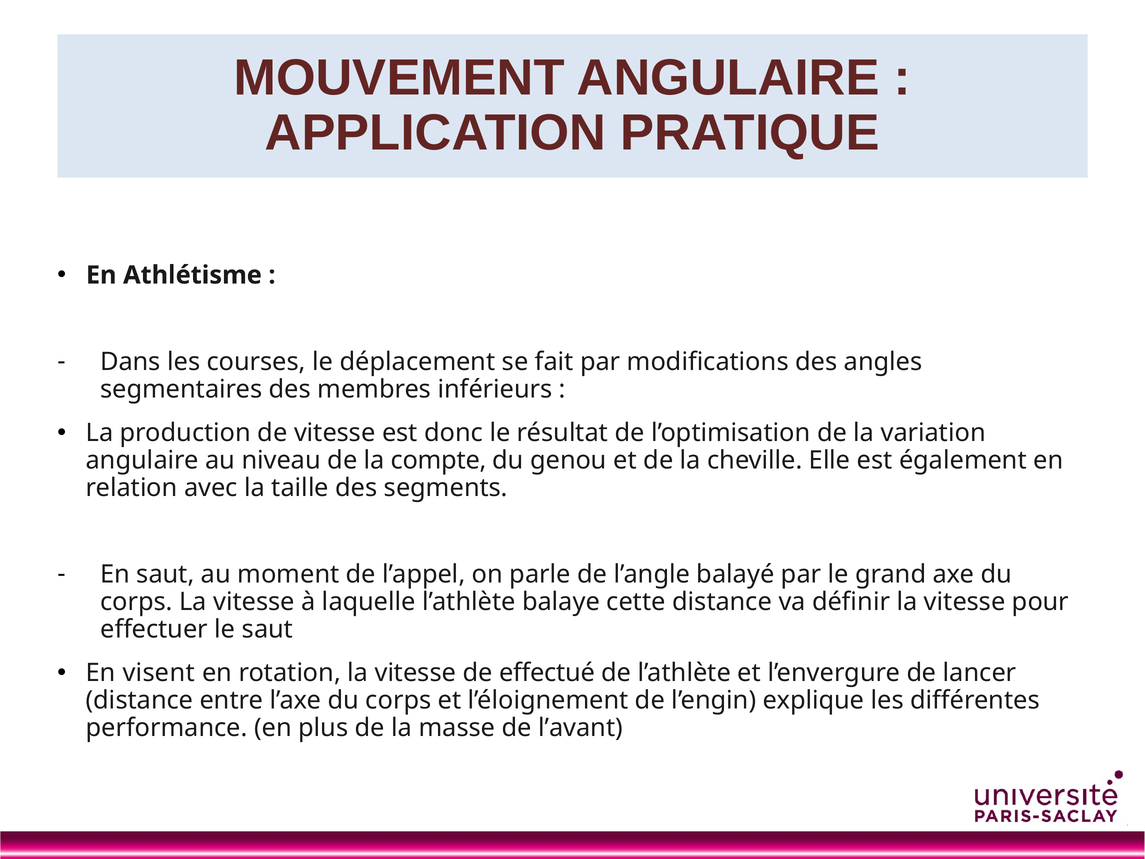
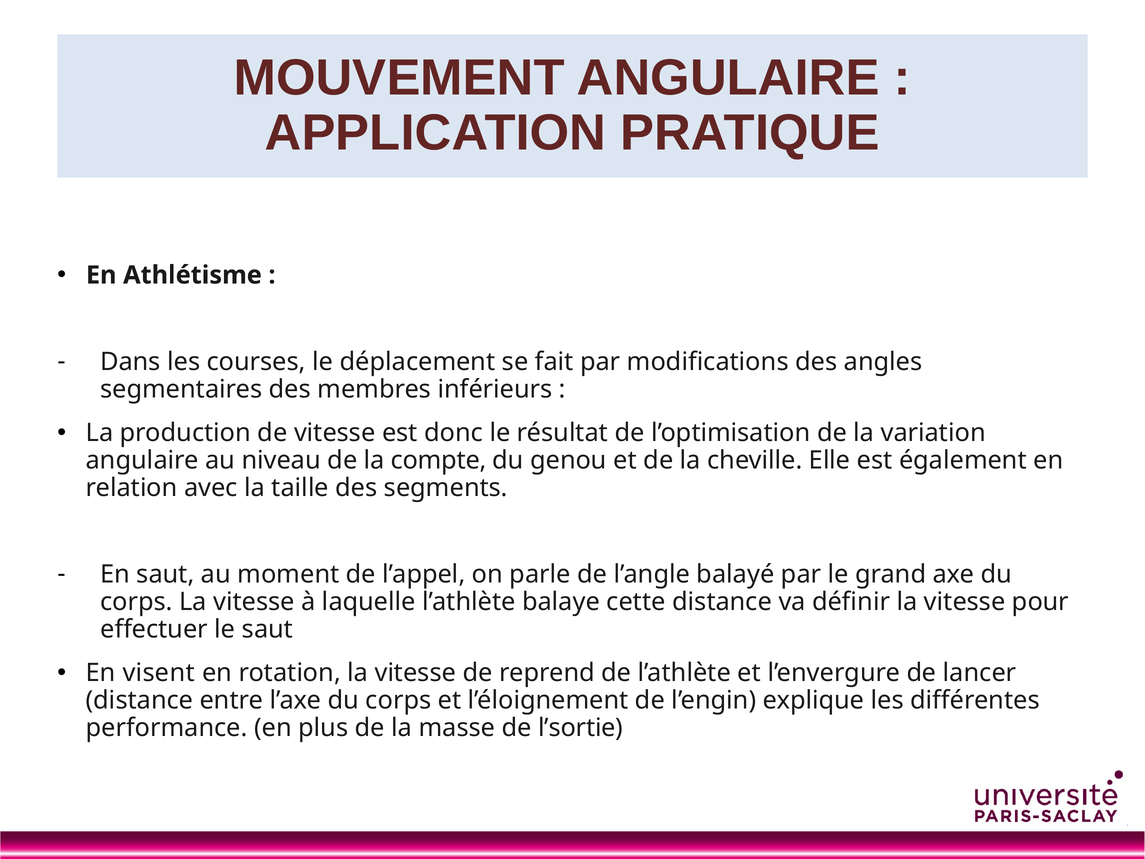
effectué: effectué -> reprend (547, 673)
l’avant: l’avant -> l’sortie (581, 727)
